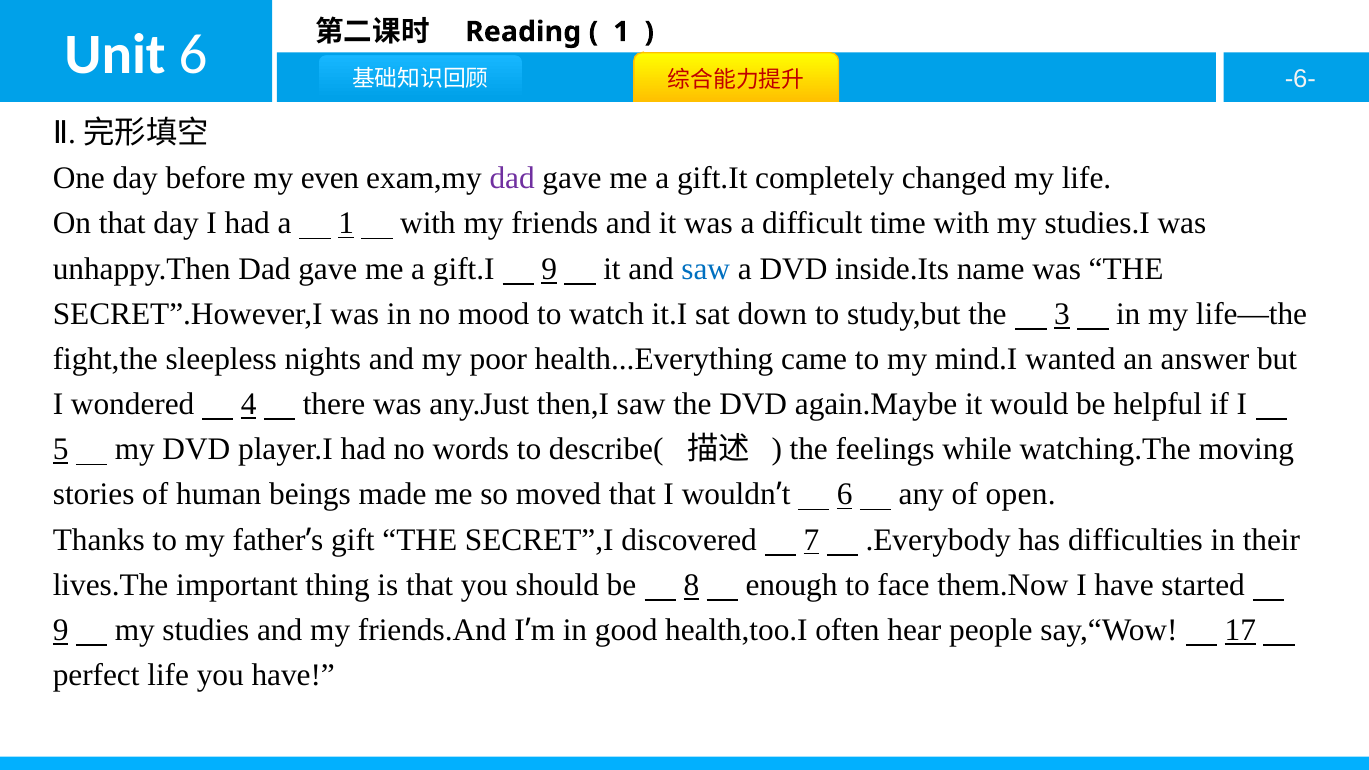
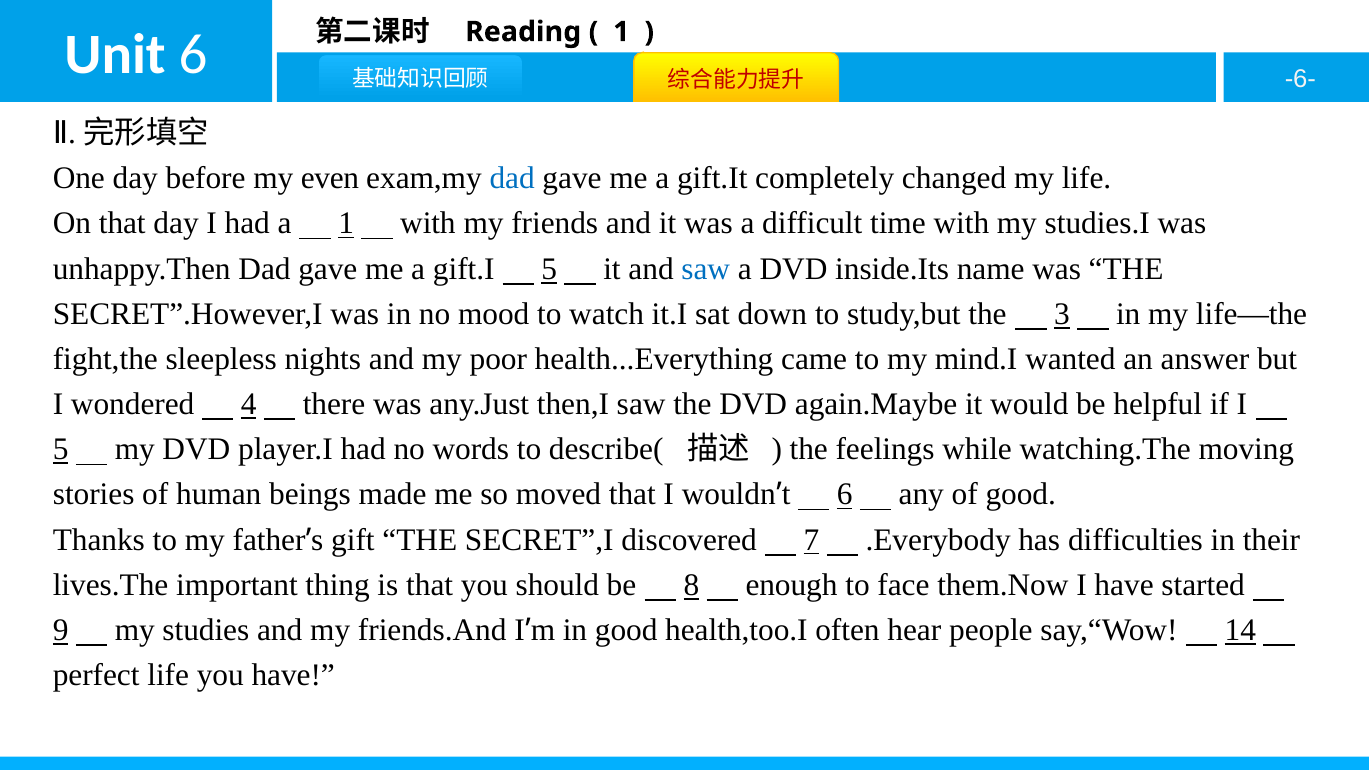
dad colour: purple -> blue (512, 179)
gift.I 9: 9 -> 5 (549, 269)
of open: open -> good (1021, 495)
17: 17 -> 14 (1240, 630)
